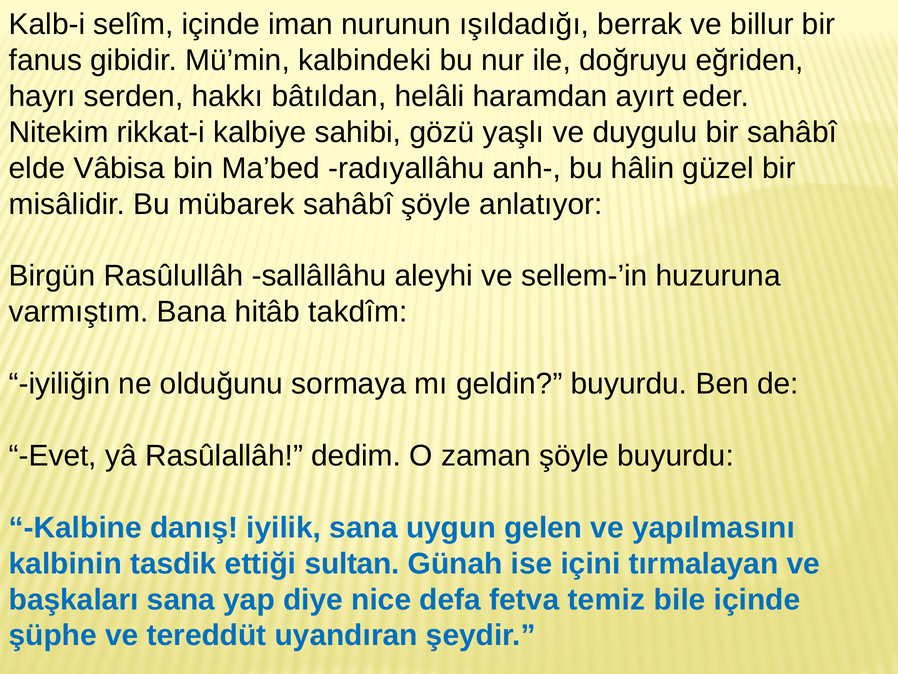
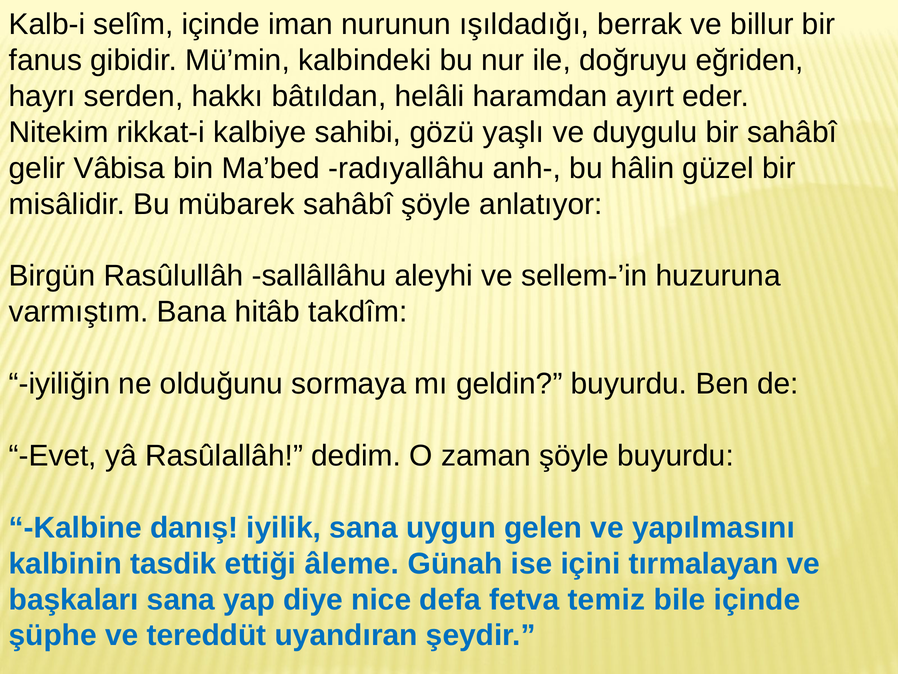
elde: elde -> gelir (37, 168)
sultan: sultan -> âleme (352, 563)
